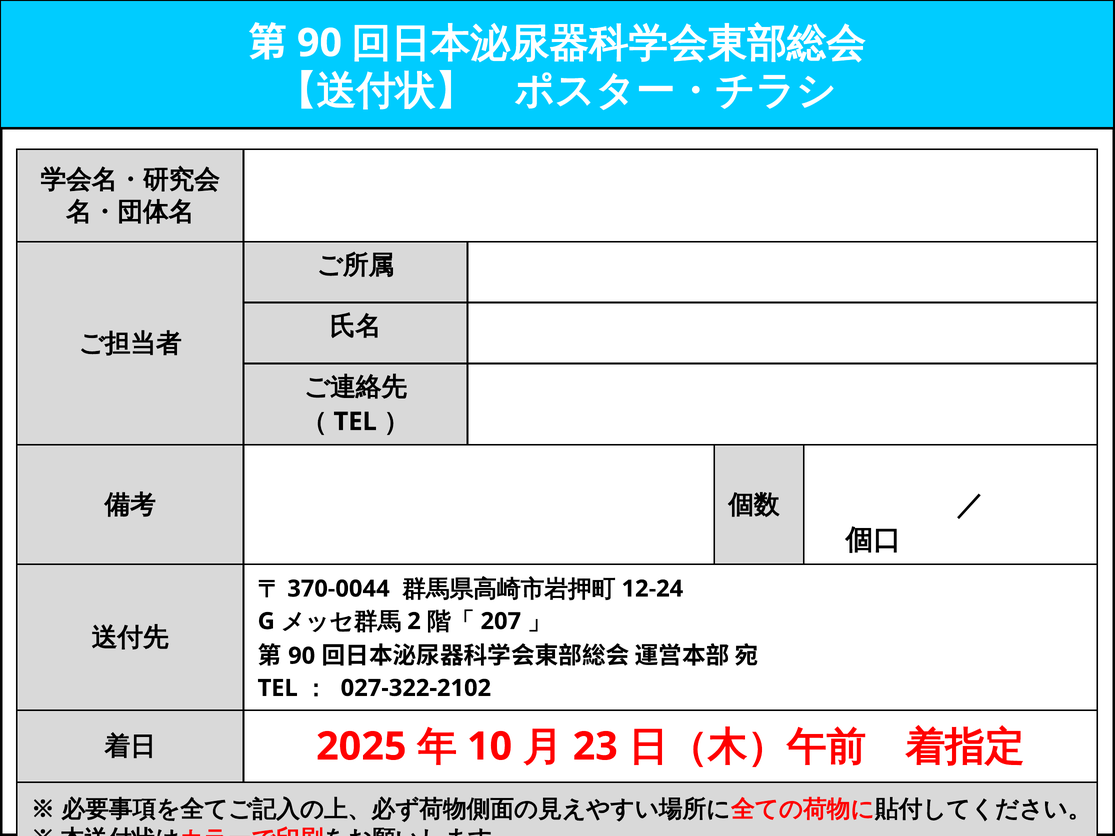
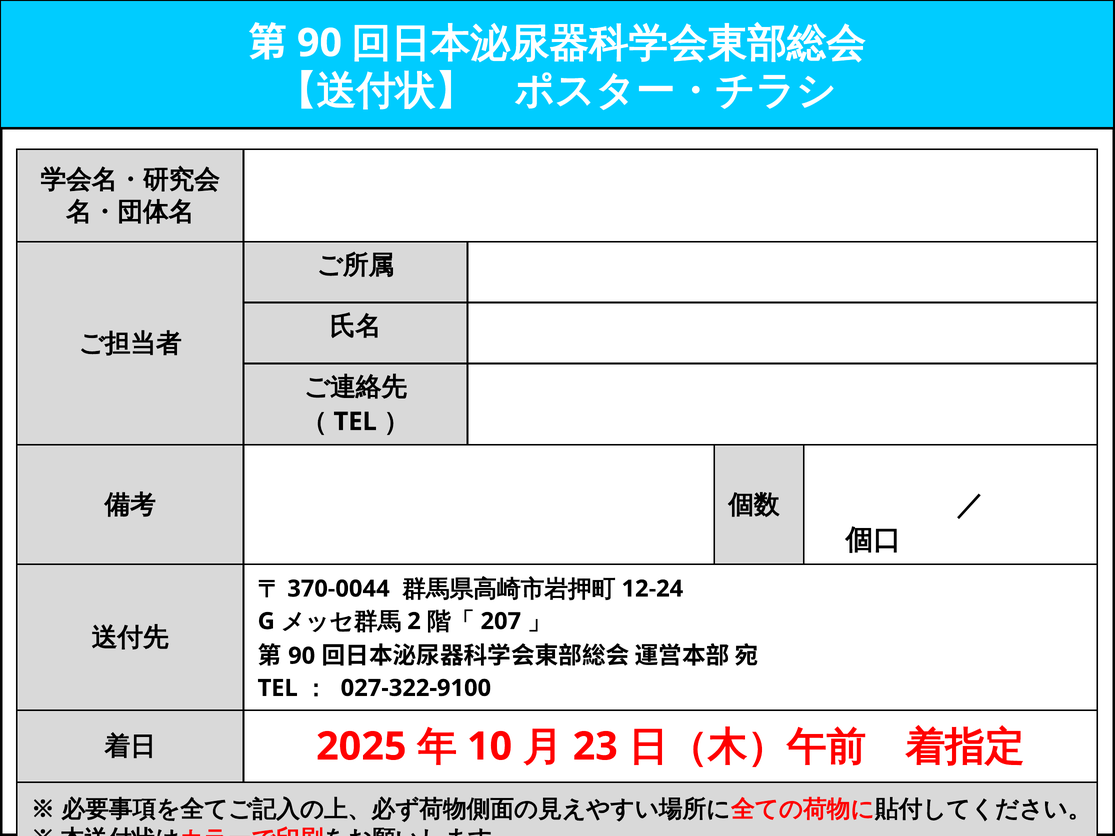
027-322-2102: 027-322-2102 -> 027-322-9100 (416, 688)
